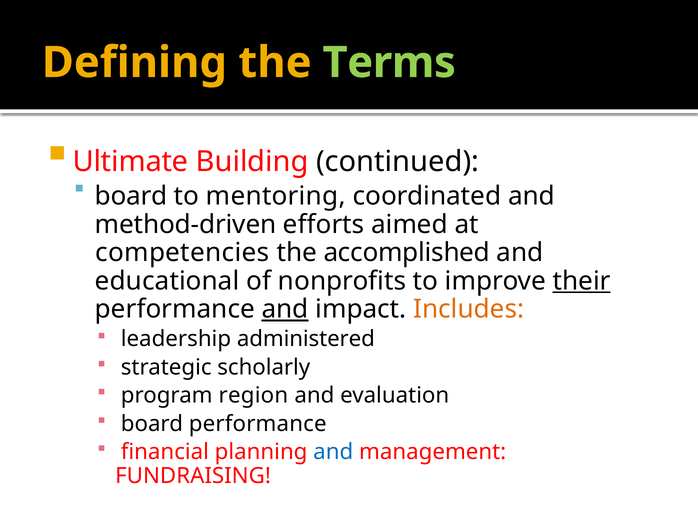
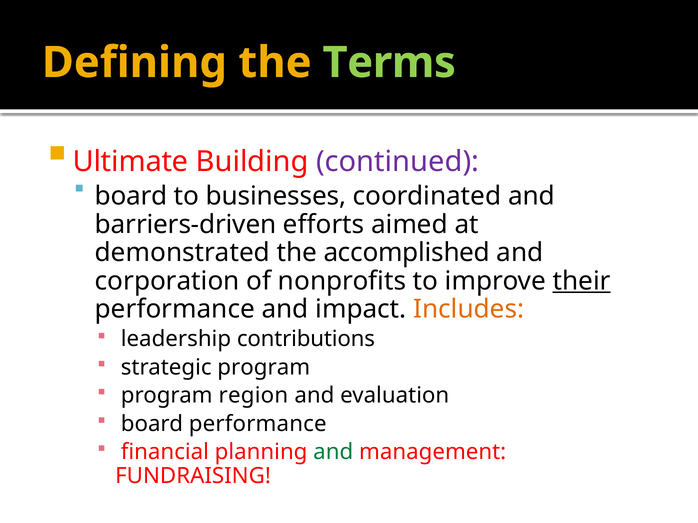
continued colour: black -> purple (398, 162)
mentoring: mentoring -> businesses (276, 196)
method-driven: method-driven -> barriers-driven (186, 225)
competencies: competencies -> demonstrated (182, 253)
educational: educational -> corporation (167, 281)
and underline: present -> none (285, 310)
administered: administered -> contributions (306, 339)
strategic scholarly: scholarly -> program (264, 368)
and colour: blue -> green (333, 452)
